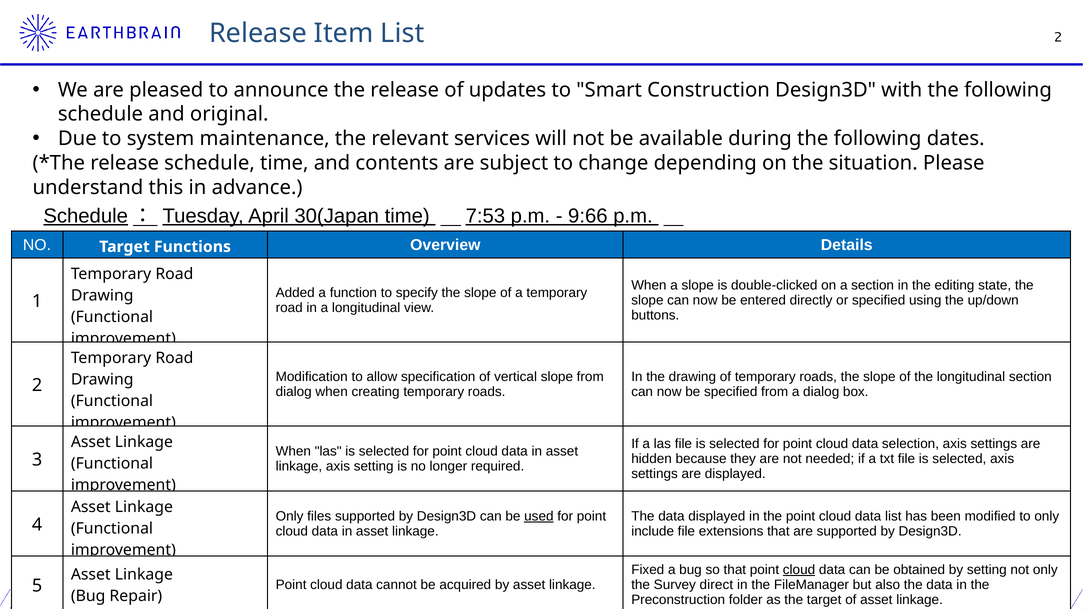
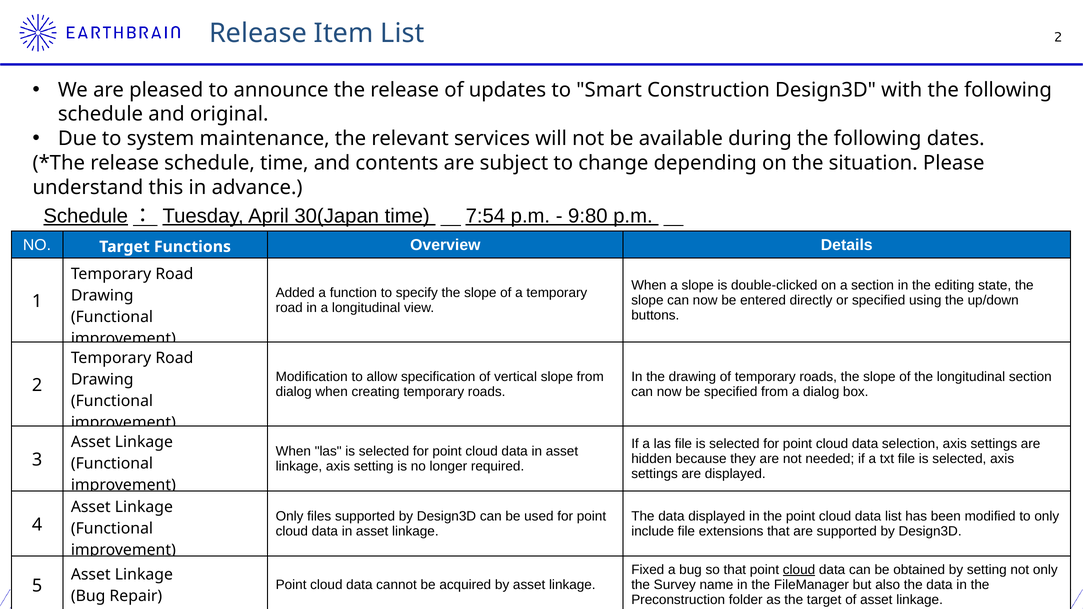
7:53: 7:53 -> 7:54 (485, 216)
9:66: 9:66 -> 9:80 (588, 216)
used underline: present -> none (539, 516)
Survey direct: direct -> name (716, 585)
